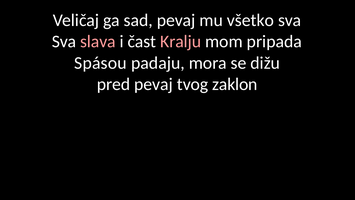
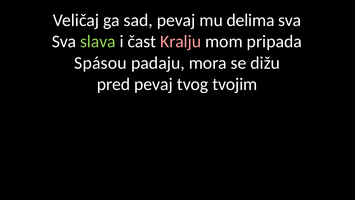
všetko: všetko -> delima (251, 20)
slava colour: pink -> light green (98, 42)
zaklon: zaklon -> tvojim (235, 84)
